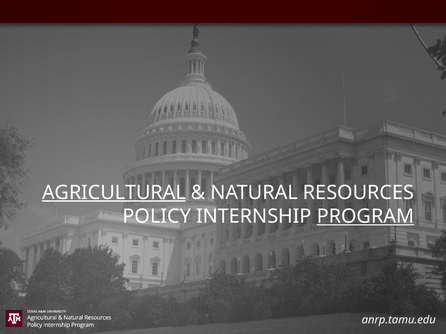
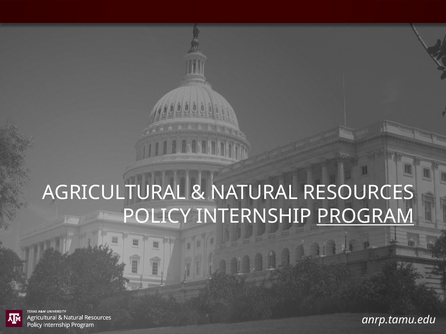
AGRICULTURAL underline: present -> none (114, 193)
